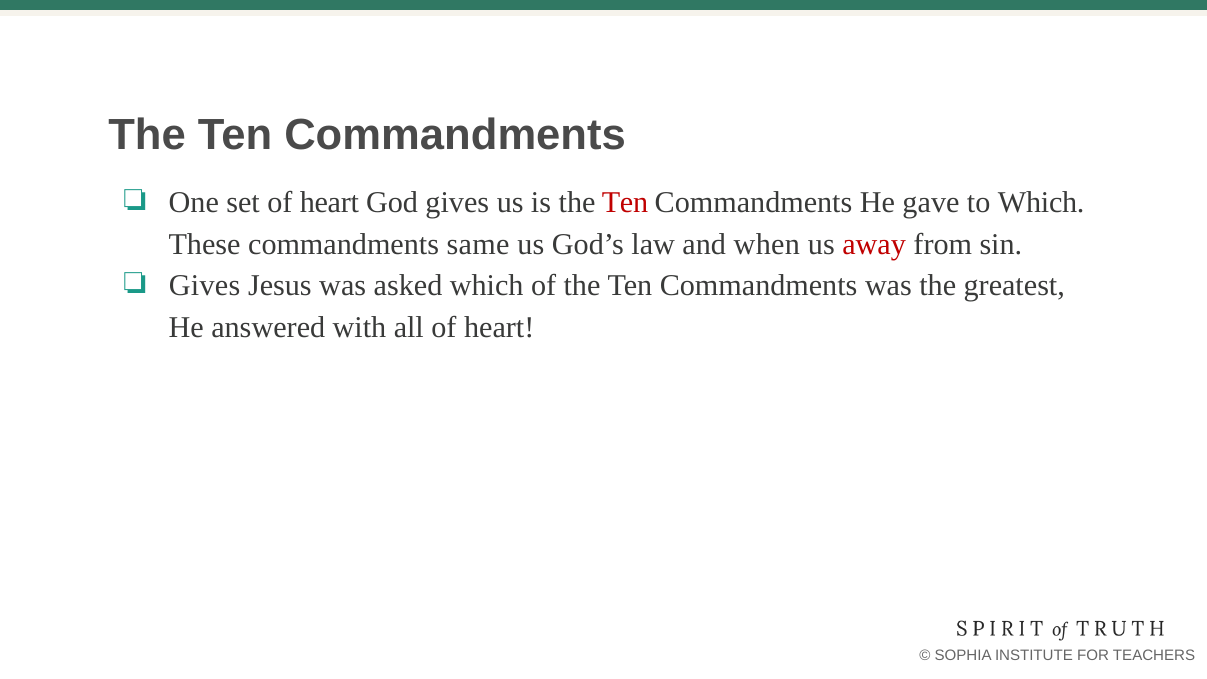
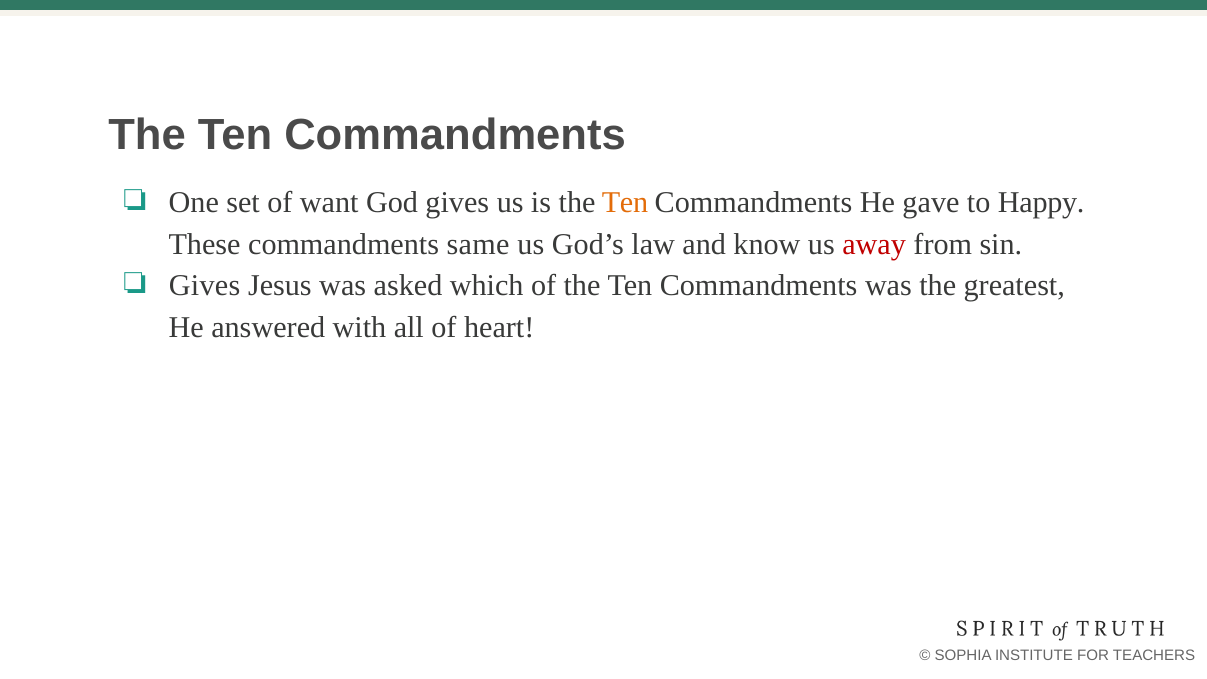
set of heart: heart -> want (329, 203)
Ten colour: red -> orange (625, 203)
to Which: Which -> Happy (1041, 203)
when: when -> know (767, 244)
